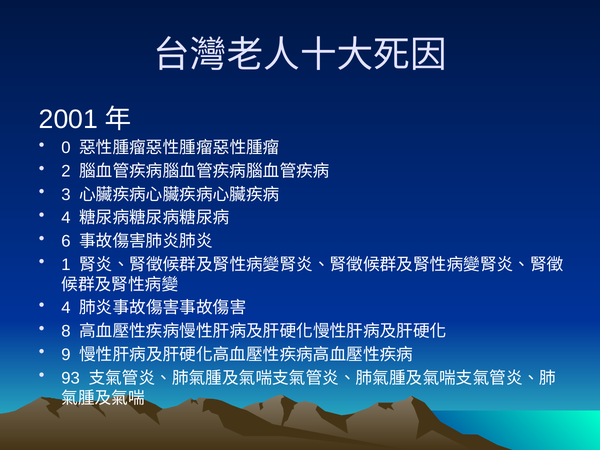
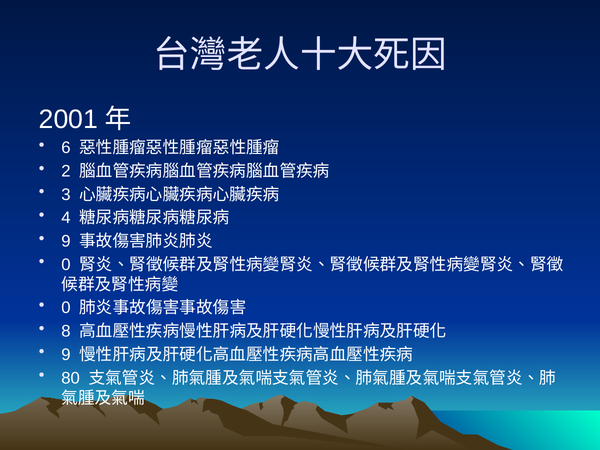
0: 0 -> 6 (66, 148)
6: 6 -> 9 (66, 241)
1: 1 -> 0 (66, 265)
4: 4 -> 0 (66, 308)
93: 93 -> 80 (71, 378)
